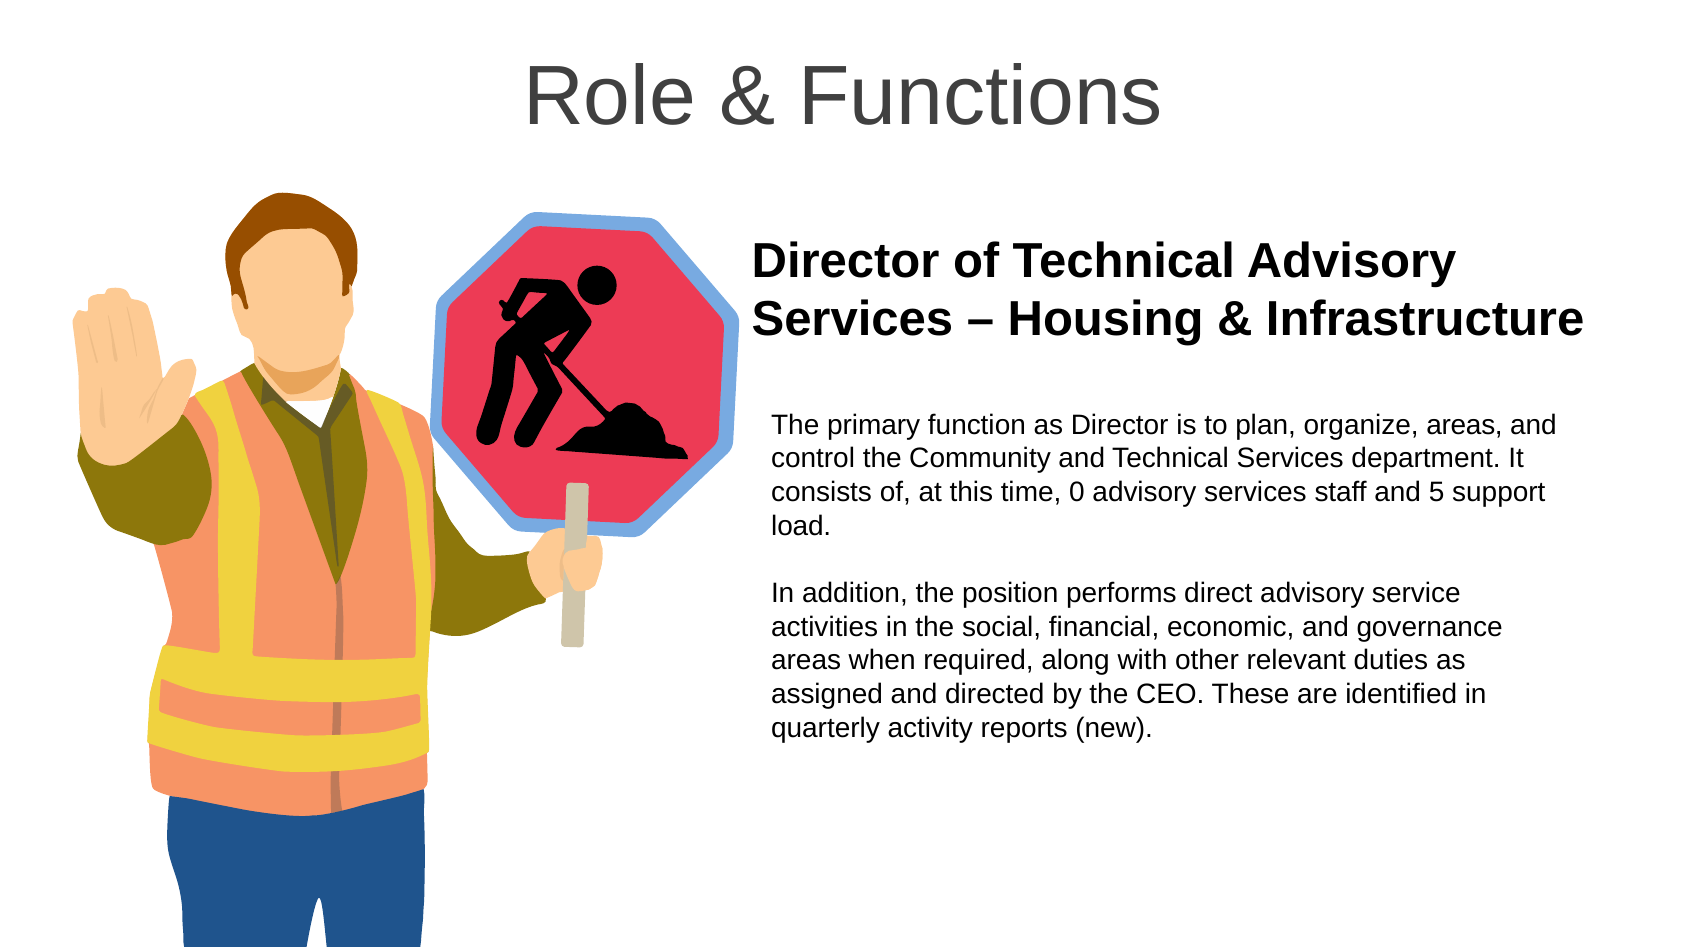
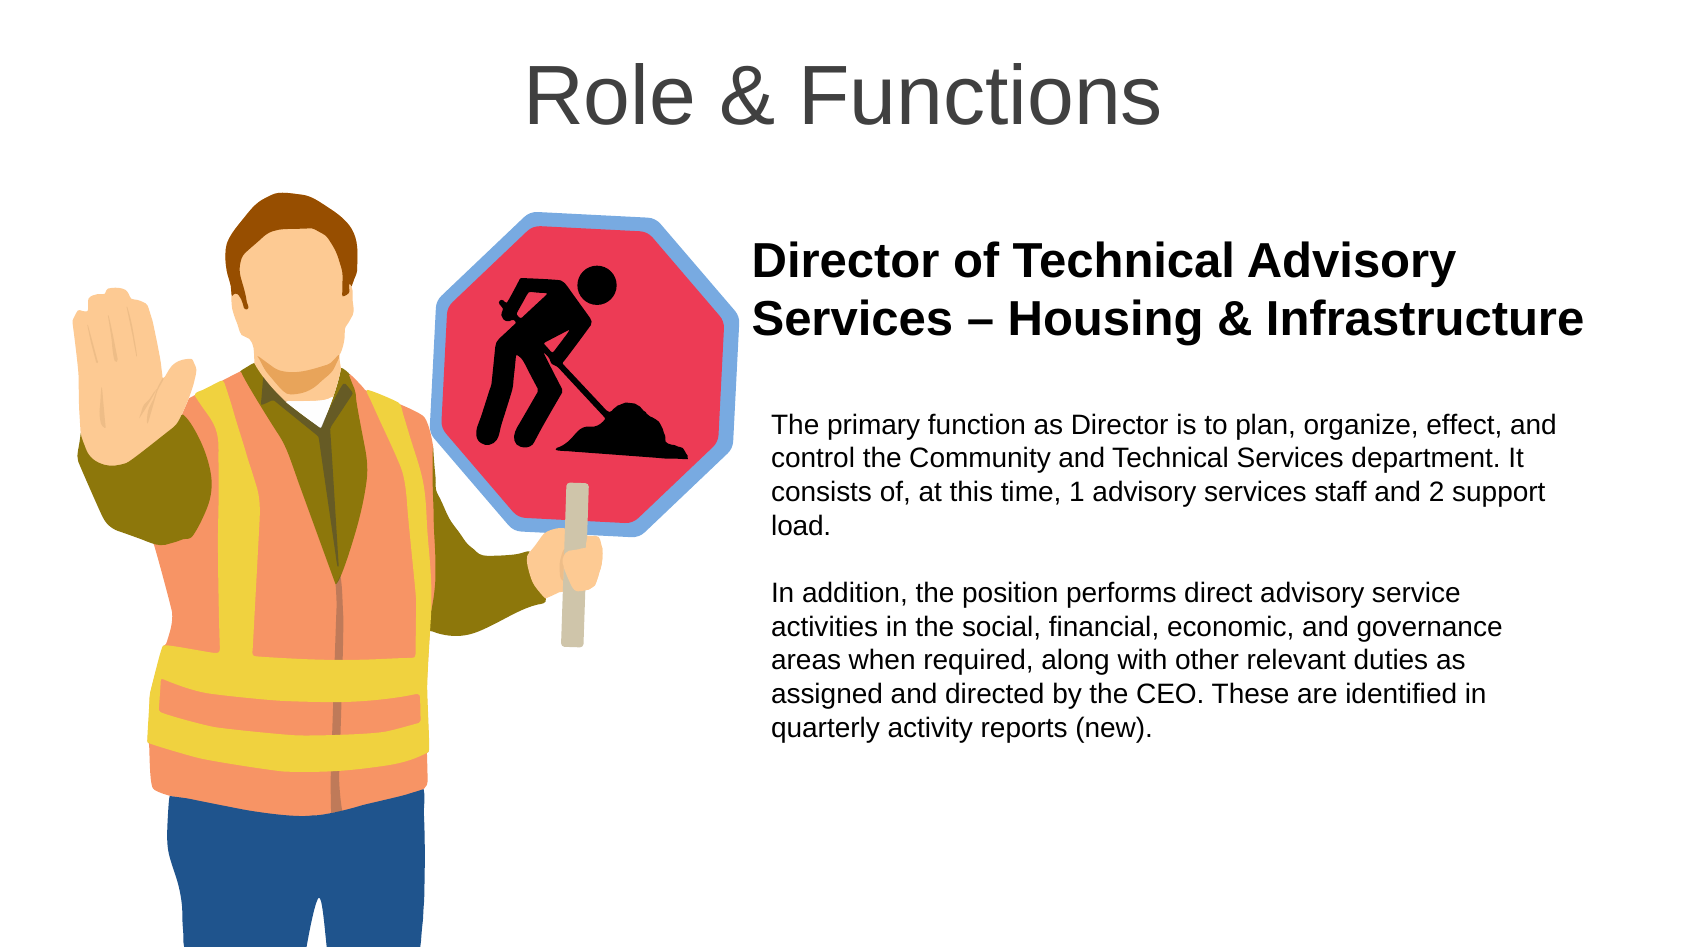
organize areas: areas -> effect (1464, 425)
0: 0 -> 1 (1077, 492)
5: 5 -> 2 (1437, 492)
